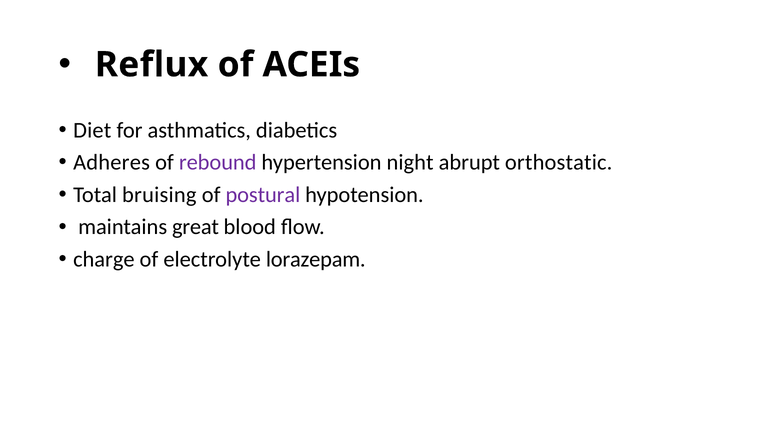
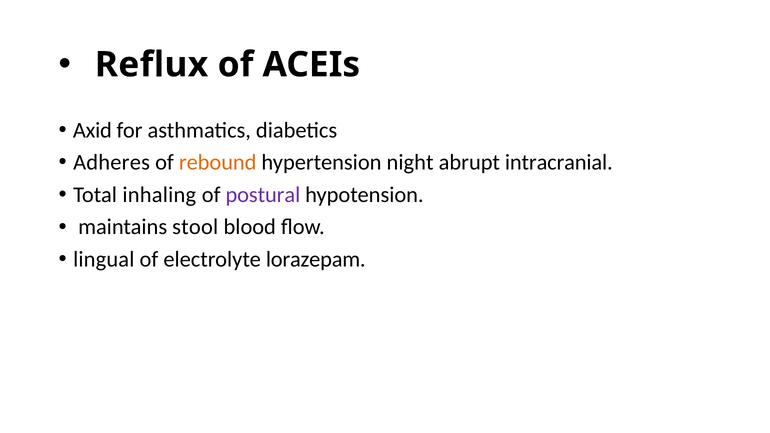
Diet: Diet -> Axid (92, 130)
rebound colour: purple -> orange (218, 162)
orthostatic: orthostatic -> intracranial (559, 162)
bruising: bruising -> inhaling (159, 195)
great: great -> stool (195, 227)
charge: charge -> lingual (104, 259)
